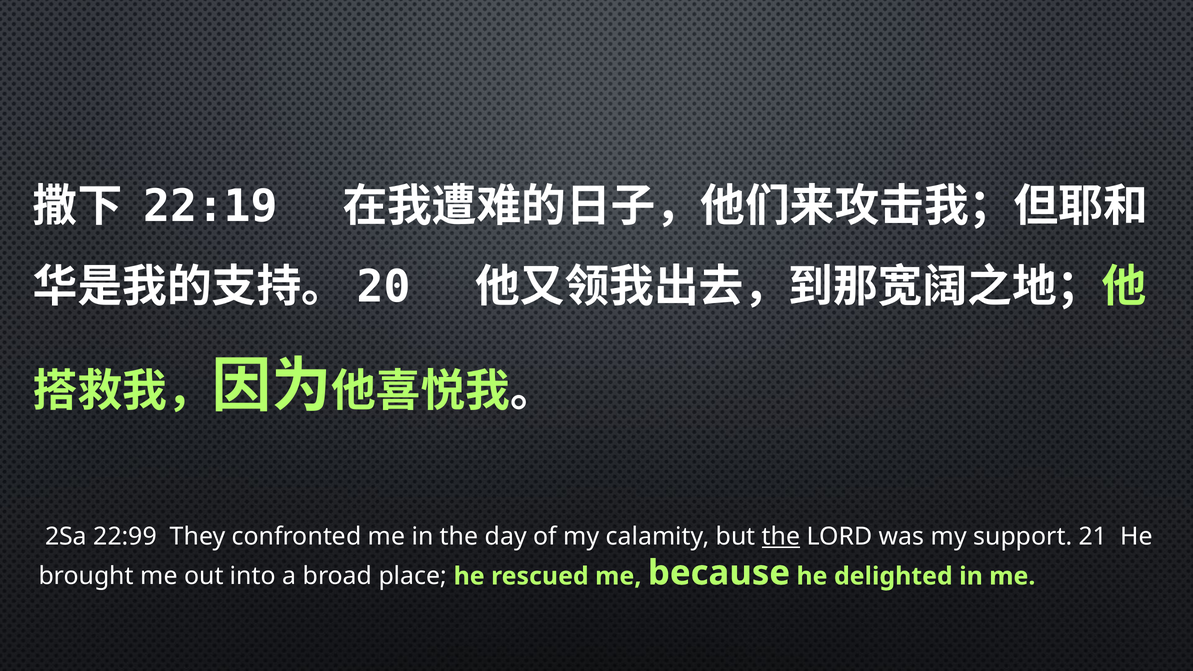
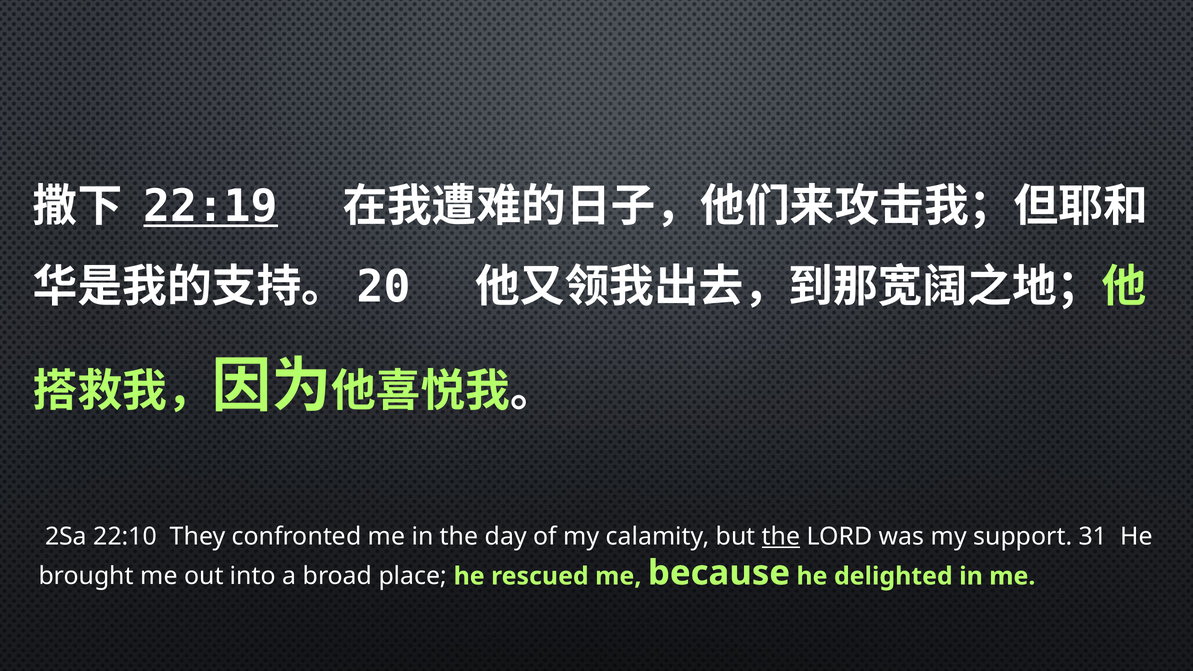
22:19 underline: none -> present (211, 206)
22:99: 22:99 -> 22:10 (125, 537)
21: 21 -> 31 (1093, 537)
